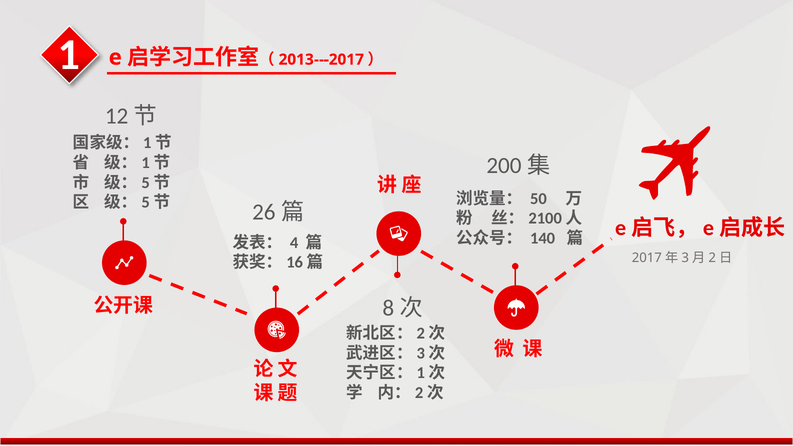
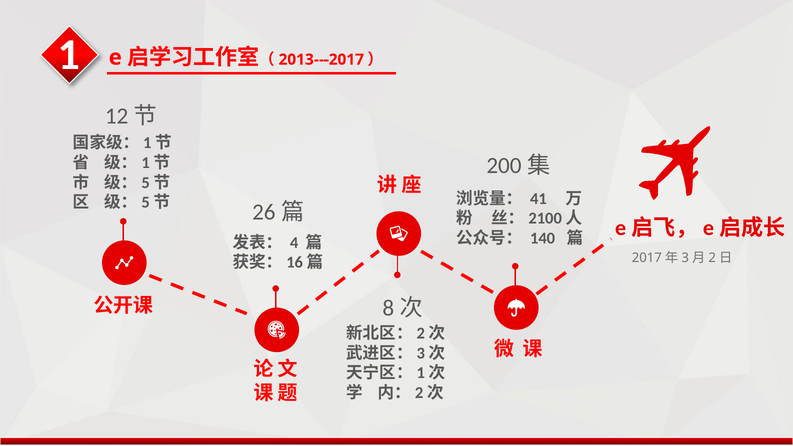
50: 50 -> 41 (538, 199)
